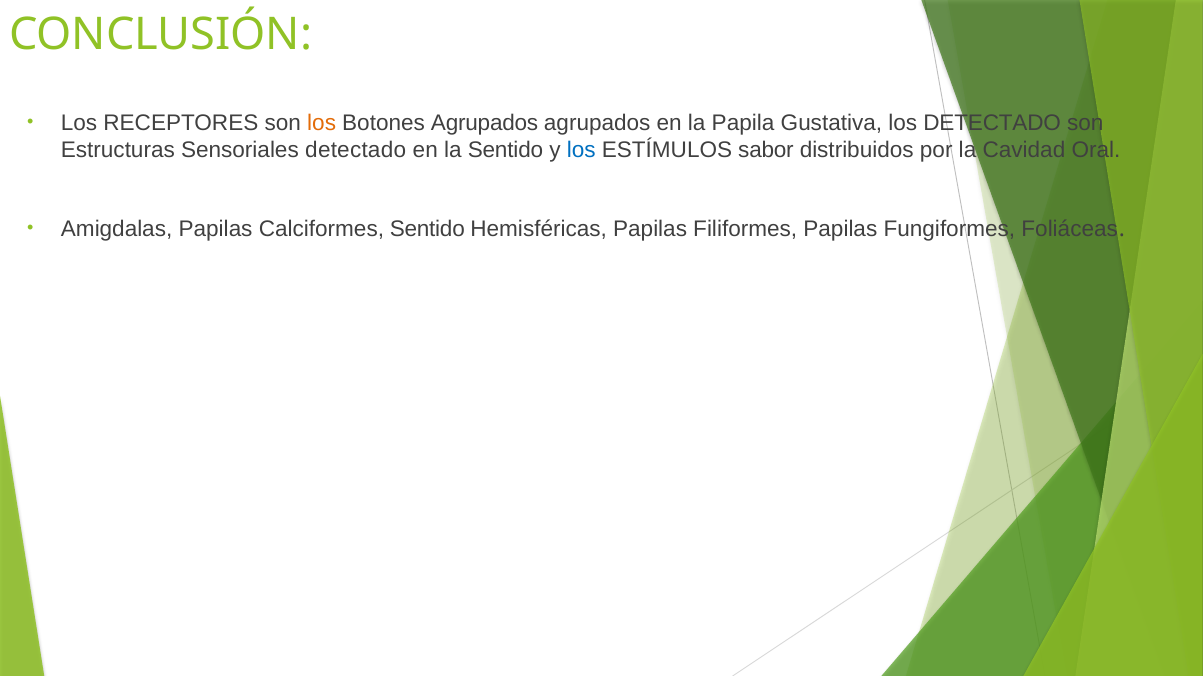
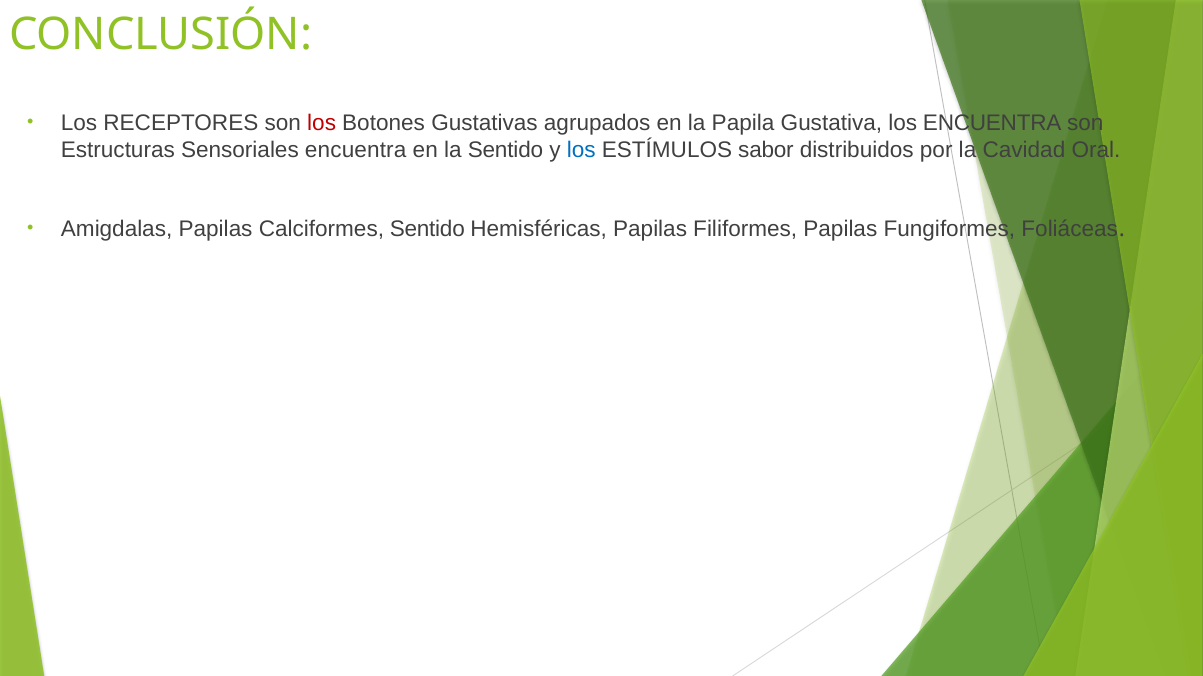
los colour: orange -> red (322, 123)
Botones Agrupados: Agrupados -> Gustativas (484, 123)
los DETECTADO: DETECTADO -> ENCUENTRA (992, 123)
Sensoriales detectado: detectado -> encuentra (356, 150)
